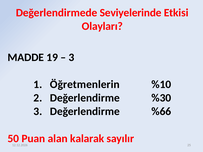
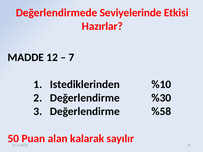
Olayları: Olayları -> Hazırlar (102, 26)
19: 19 -> 12 (52, 58)
3: 3 -> 7 (71, 58)
Öğretmenlerin: Öğretmenlerin -> Istediklerinden (85, 85)
%66: %66 -> %58 (161, 112)
